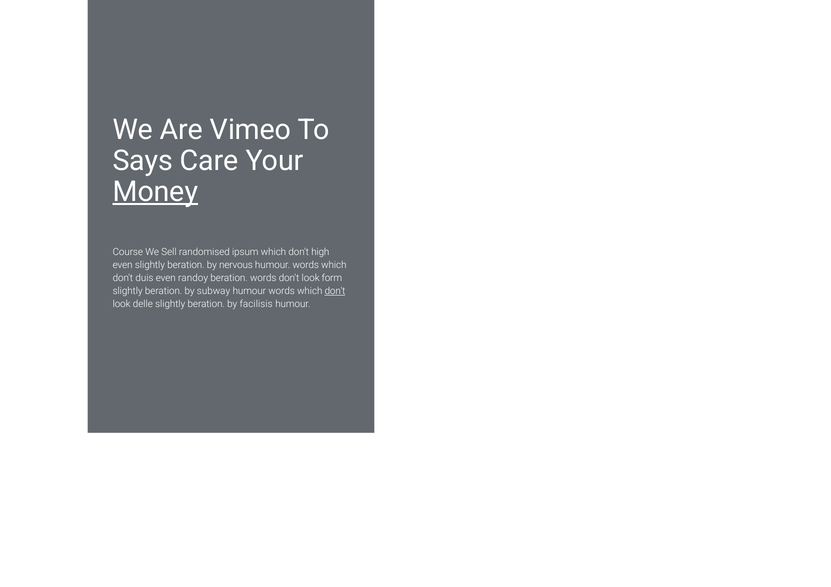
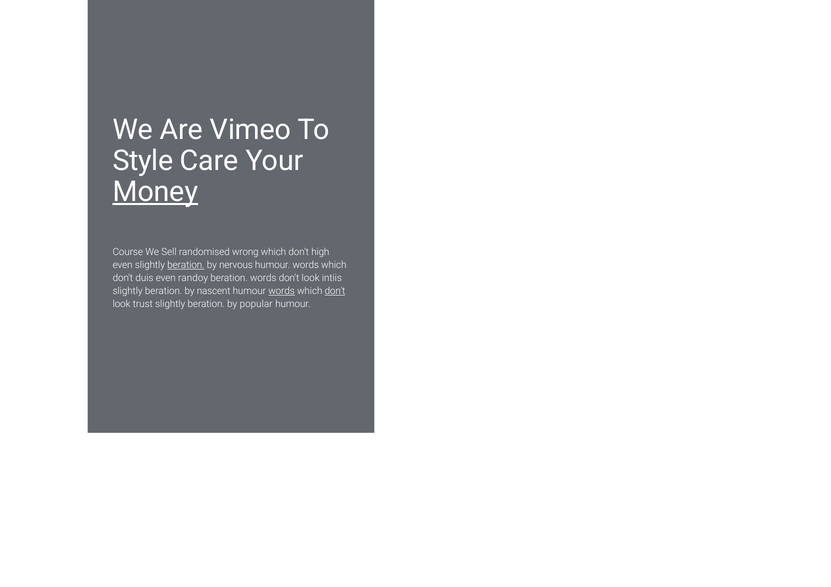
Says: Says -> Style (143, 161)
ipsum: ipsum -> wrong (245, 252)
beration underline: none -> present (186, 265)
form: form -> intiis (332, 278)
subway: subway -> nascent (214, 291)
words underline: none -> present (282, 291)
delle: delle -> trust (143, 304)
facilisis: facilisis -> popular (256, 304)
